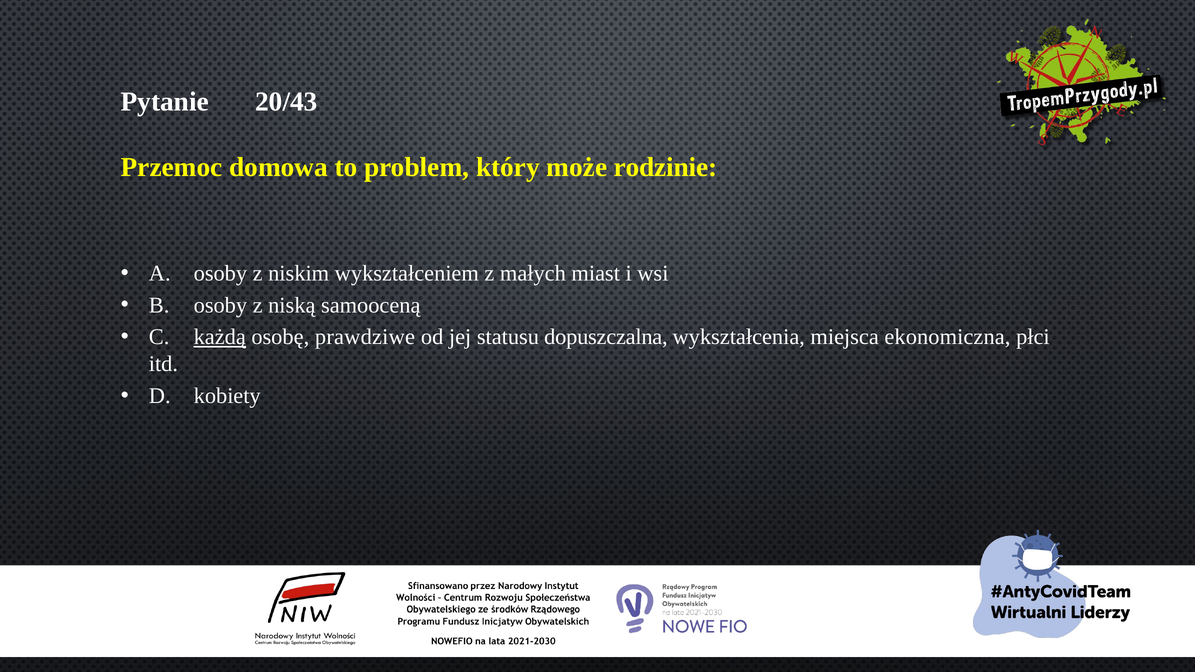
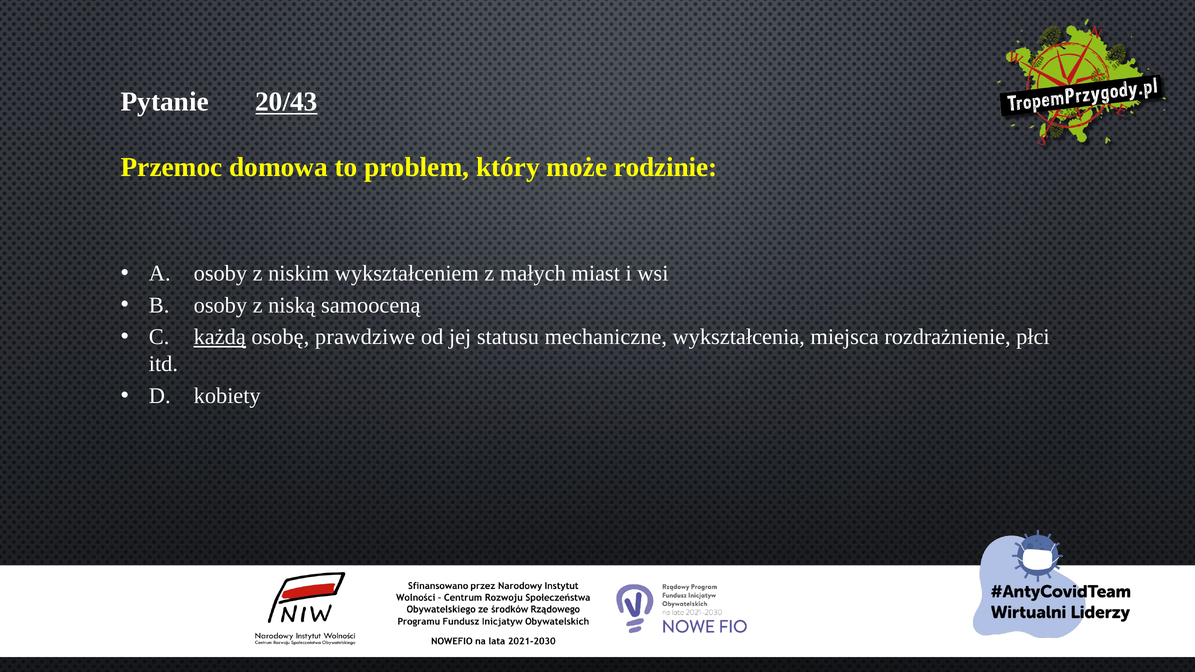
20/43 underline: none -> present (286, 102)
dopuszczalna: dopuszczalna -> mechaniczne (606, 337)
ekonomiczna: ekonomiczna -> rozdrażnienie (948, 337)
